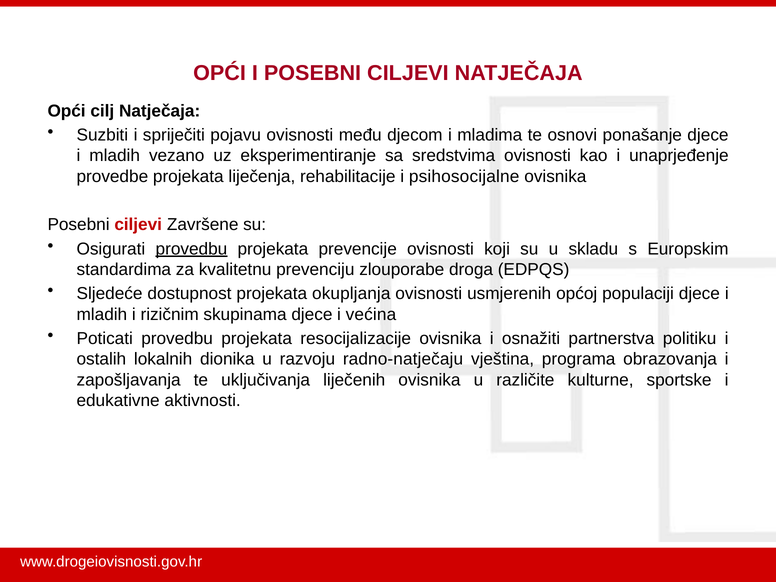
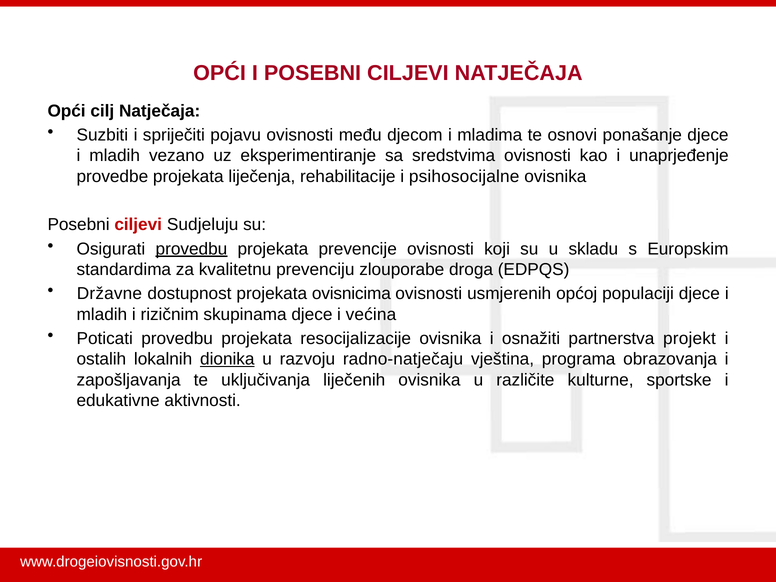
Završene: Završene -> Sudjeluju (203, 225)
Sljedeće: Sljedeće -> Državne (109, 294)
okupljanja: okupljanja -> ovisnicima (351, 294)
politiku: politiku -> projekt (689, 338)
dionika underline: none -> present (227, 359)
